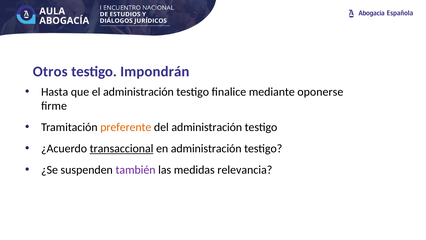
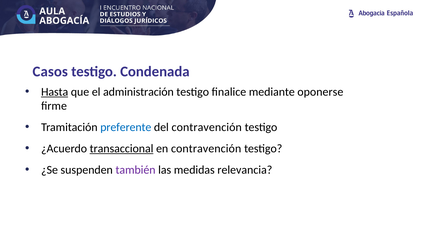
Otros: Otros -> Casos (50, 71)
Impondrán: Impondrán -> Condenada (155, 71)
Hasta underline: none -> present (55, 92)
preferente colour: orange -> blue (126, 127)
del administración: administración -> contravención (207, 127)
en administración: administración -> contravención (206, 148)
